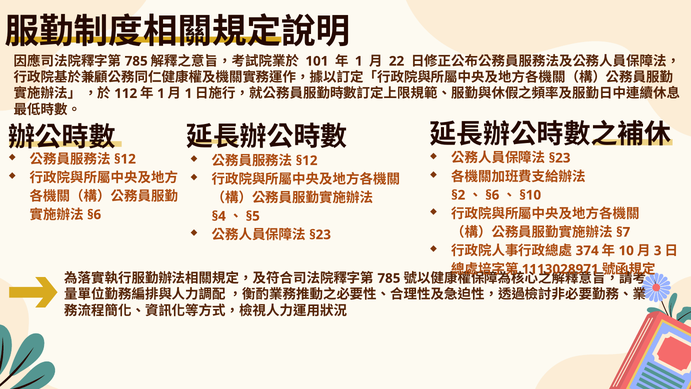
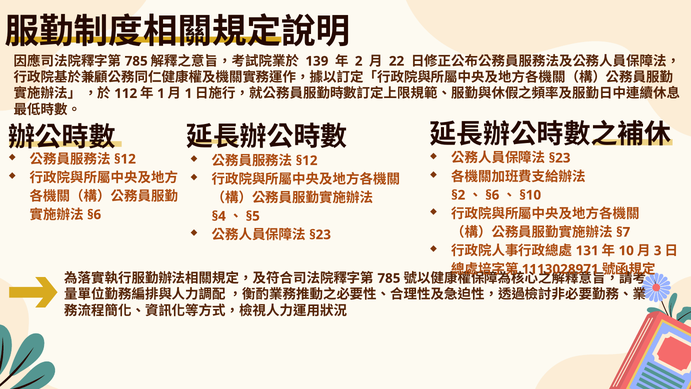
101: 101 -> 139 (317, 61)
1: 1 -> 2 (359, 61)
374: 374 -> 131 (587, 251)
